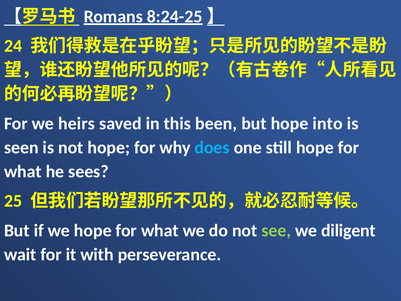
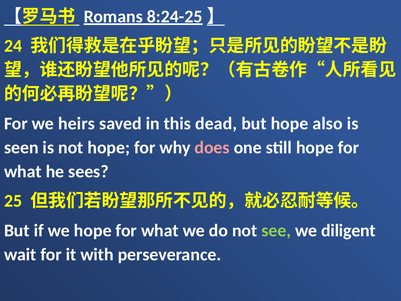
been: been -> dead (216, 123)
into: into -> also (328, 123)
does colour: light blue -> pink (212, 147)
